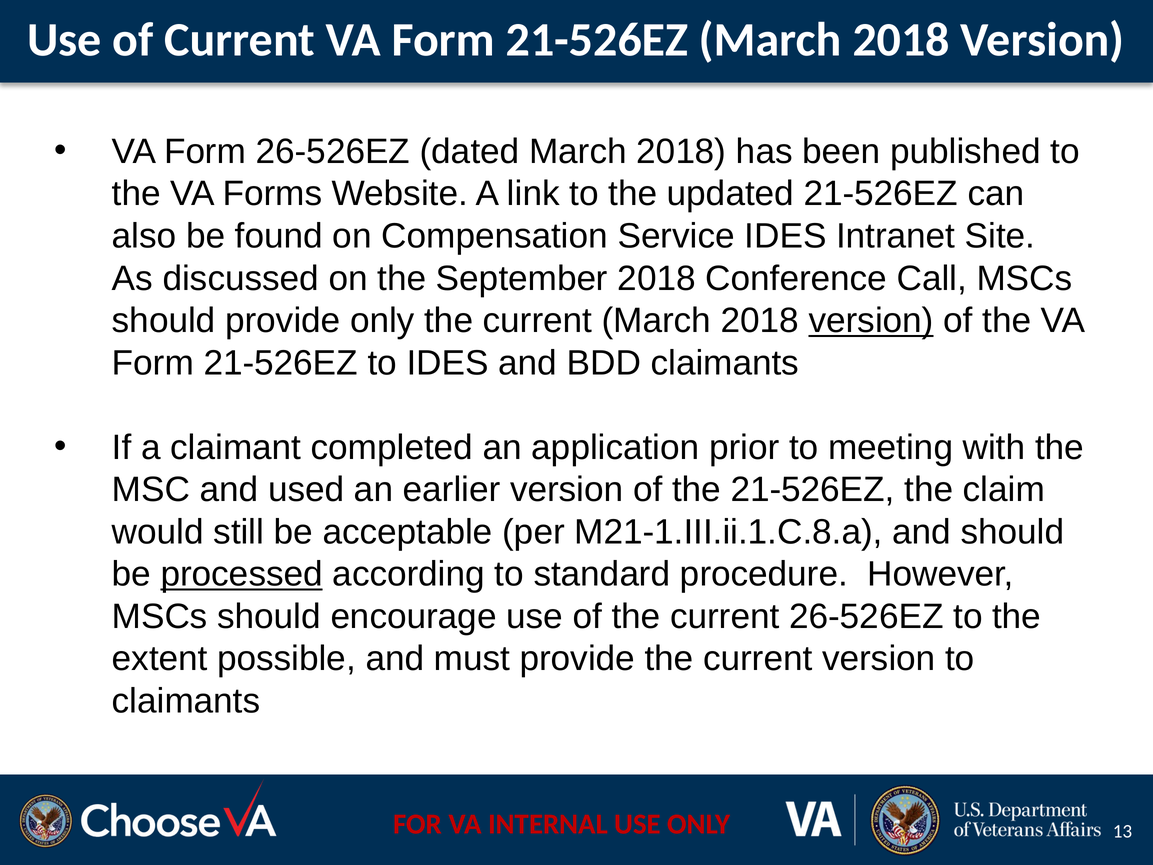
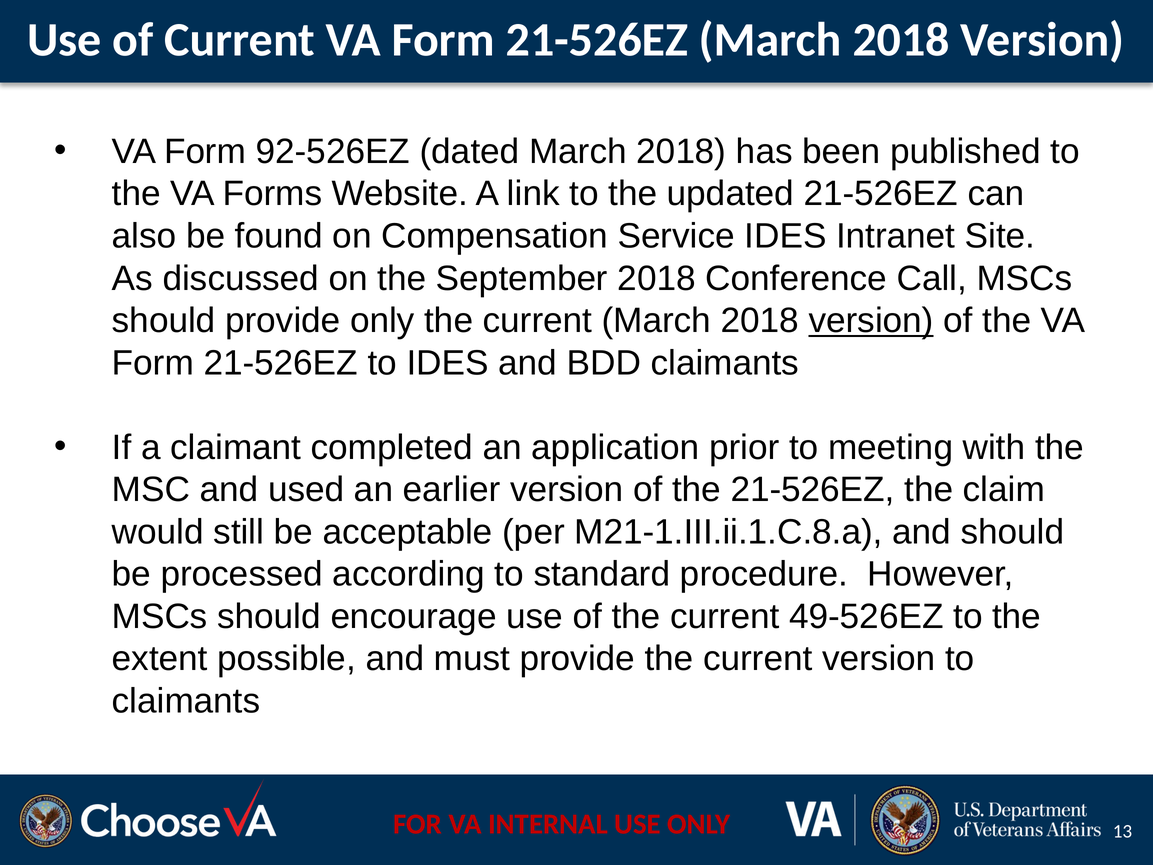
Form 26-526EZ: 26-526EZ -> 92-526EZ (333, 152)
processed underline: present -> none (242, 574)
current 26-526EZ: 26-526EZ -> 49-526EZ (866, 616)
